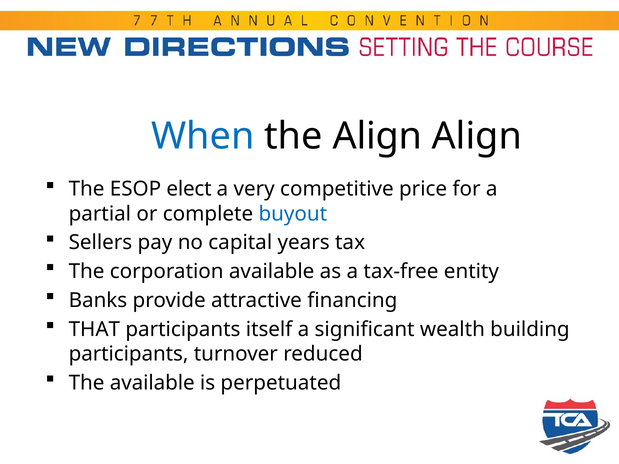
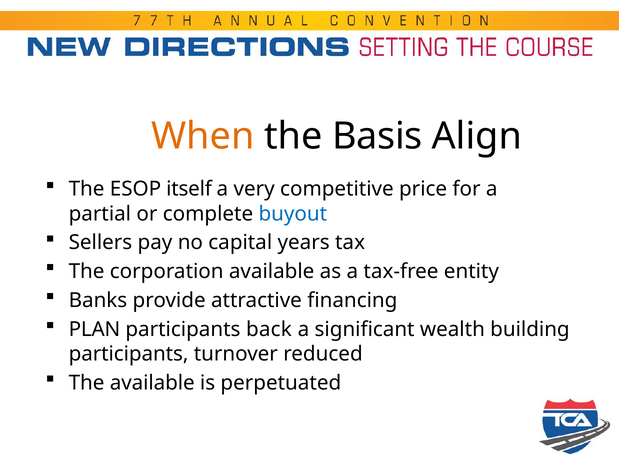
When colour: blue -> orange (203, 136)
the Align: Align -> Basis (377, 136)
elect: elect -> itself (189, 189)
THAT: THAT -> PLAN (94, 329)
itself: itself -> back (269, 329)
